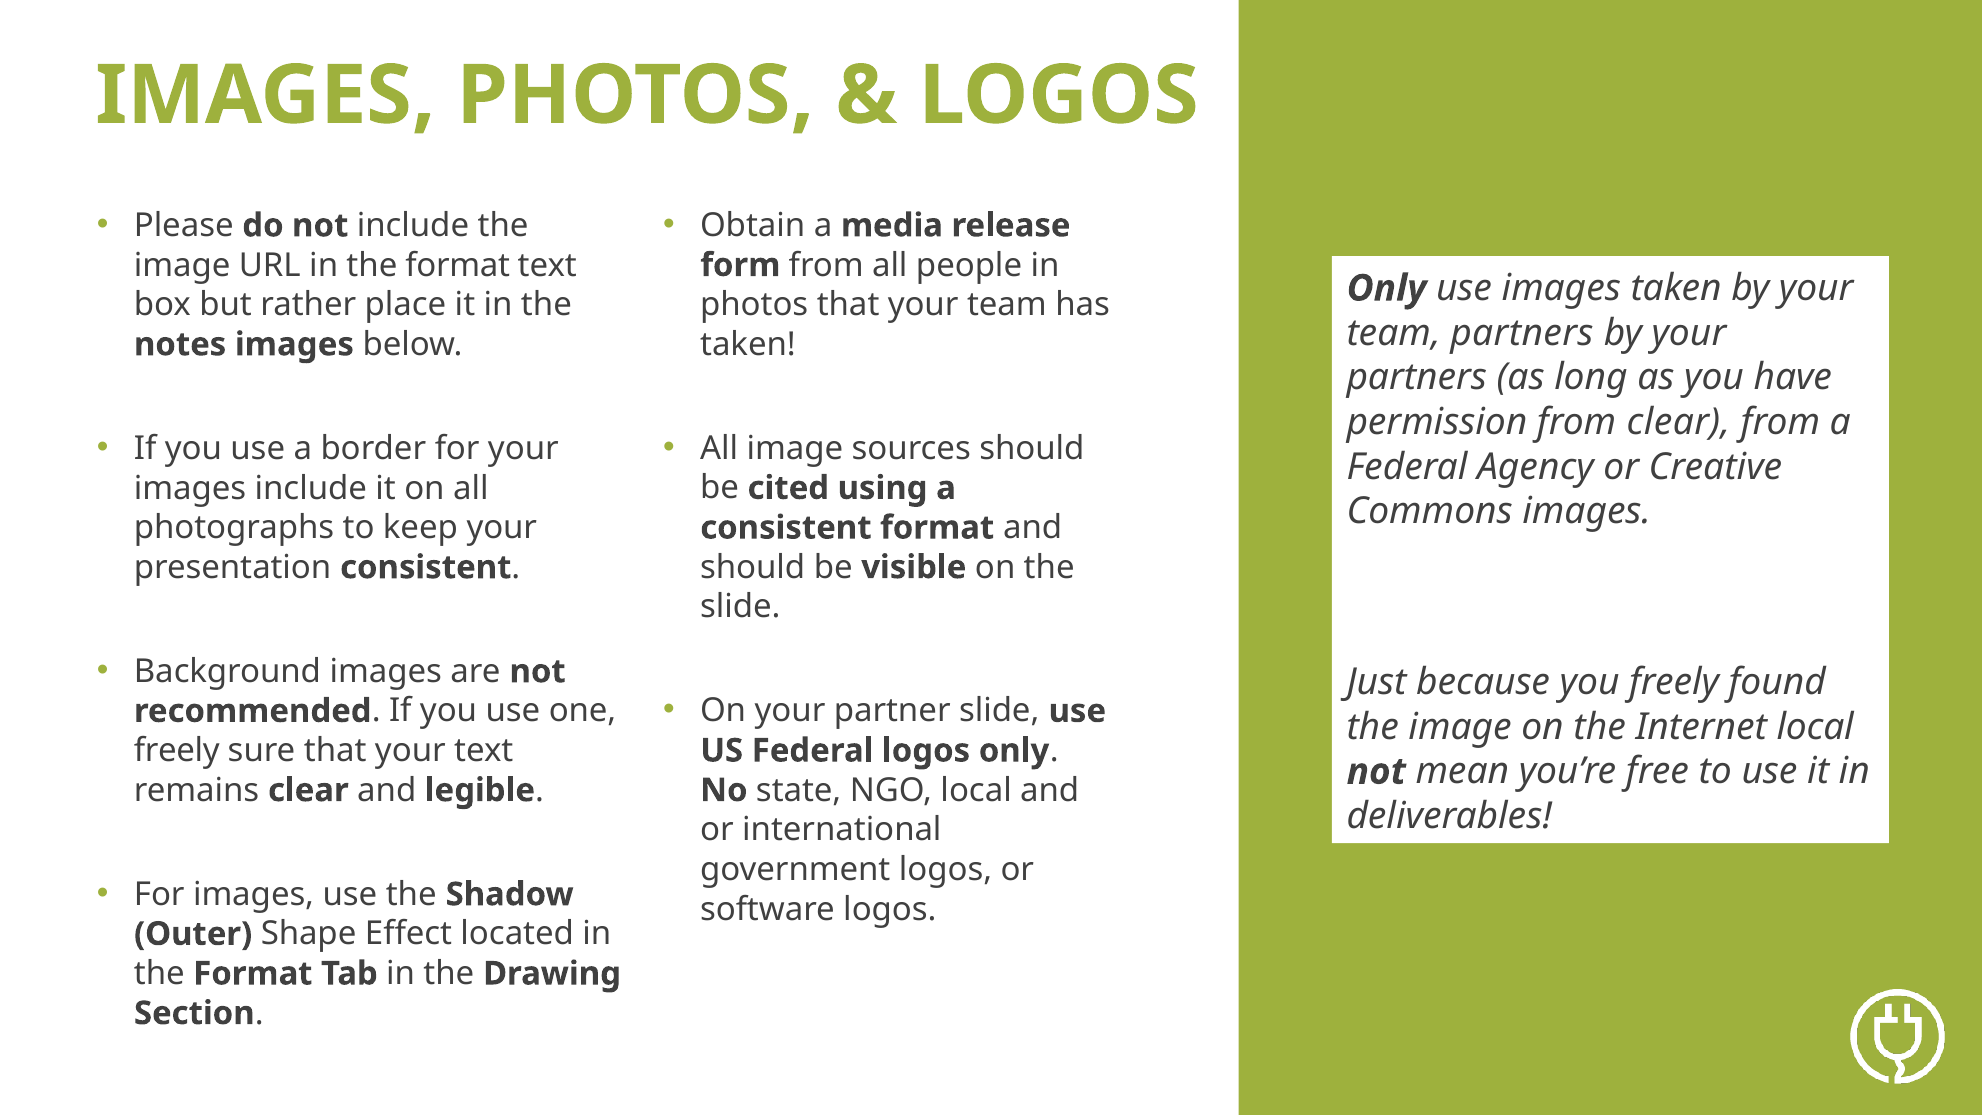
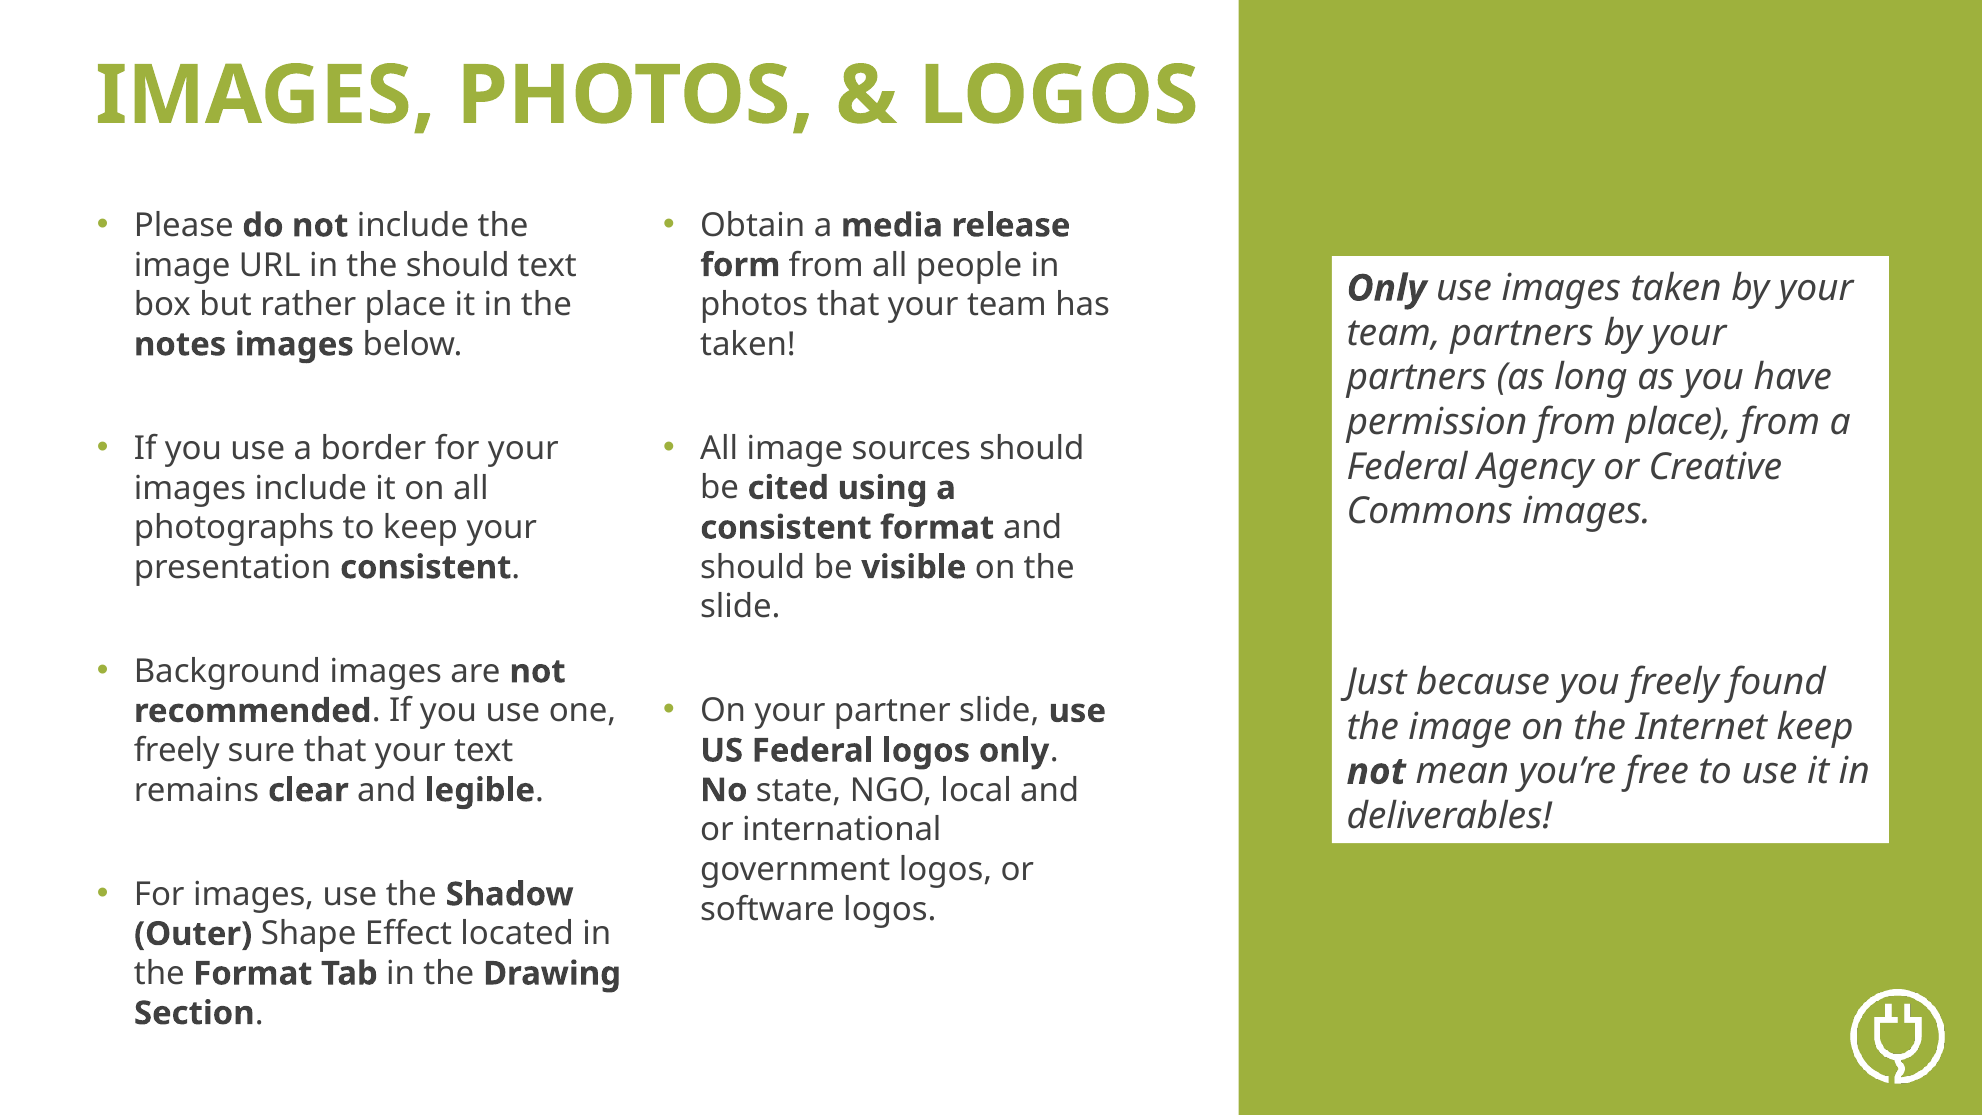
URL in the format: format -> should (458, 265)
from clear: clear -> place (1679, 422)
Internet local: local -> keep (1815, 727)
